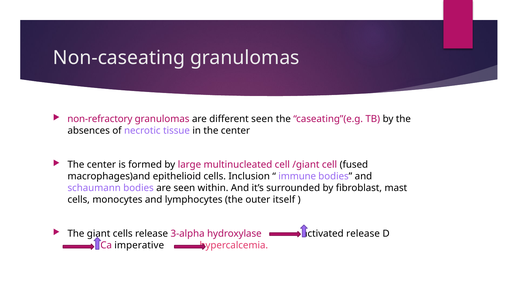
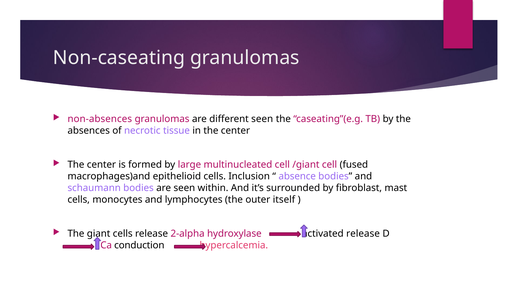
non-refractory: non-refractory -> non-absences (100, 119)
immune: immune -> absence (297, 176)
3-alpha: 3-alpha -> 2-alpha (188, 234)
imperative: imperative -> conduction (139, 246)
